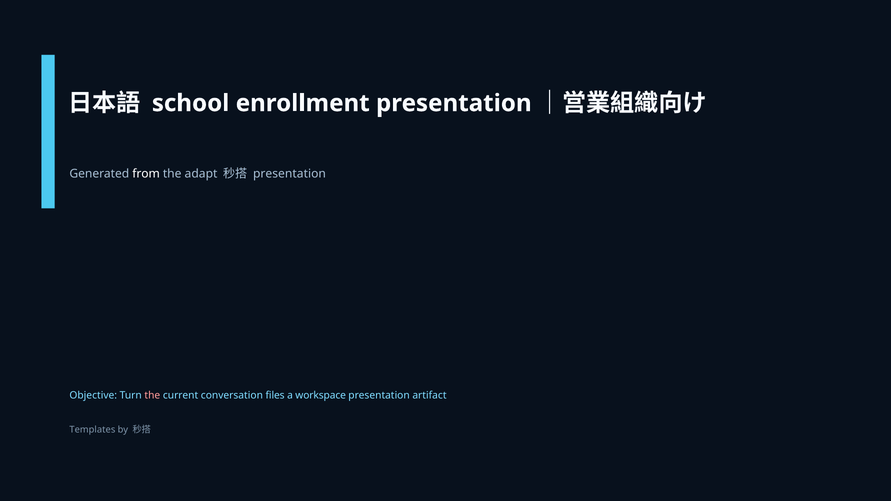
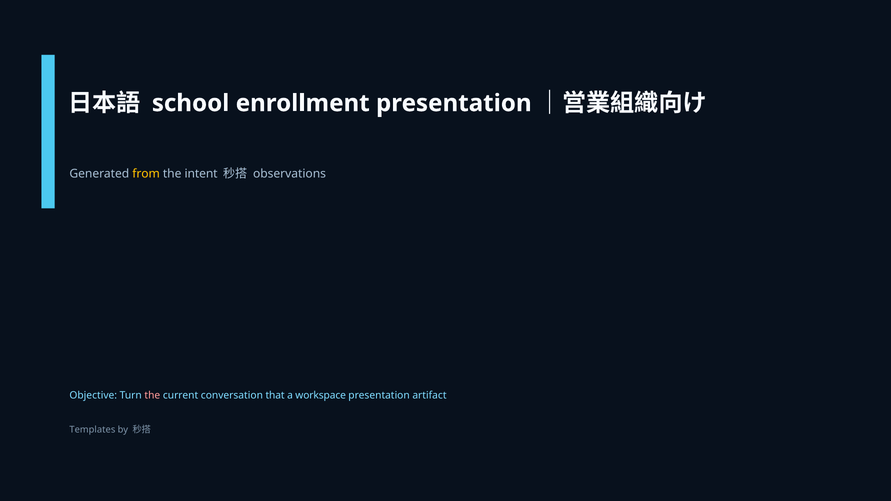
from colour: white -> yellow (146, 174)
adapt: adapt -> intent (201, 174)
presentation: presentation -> observations (290, 174)
files: files -> that (275, 396)
